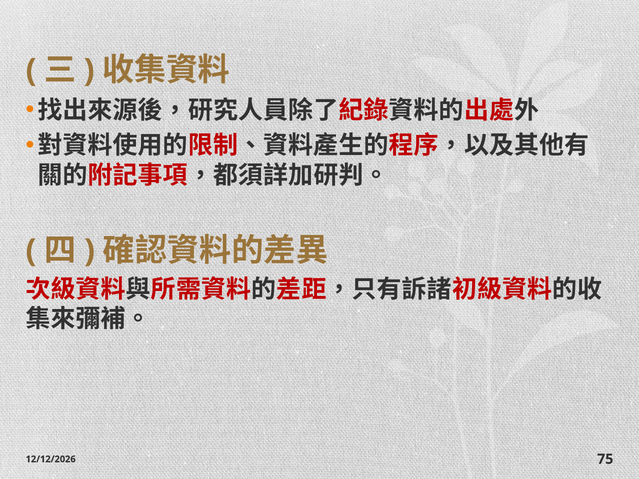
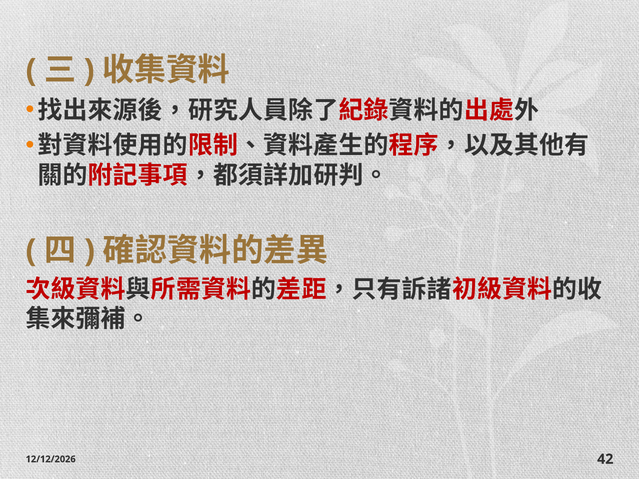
75: 75 -> 42 (605, 459)
